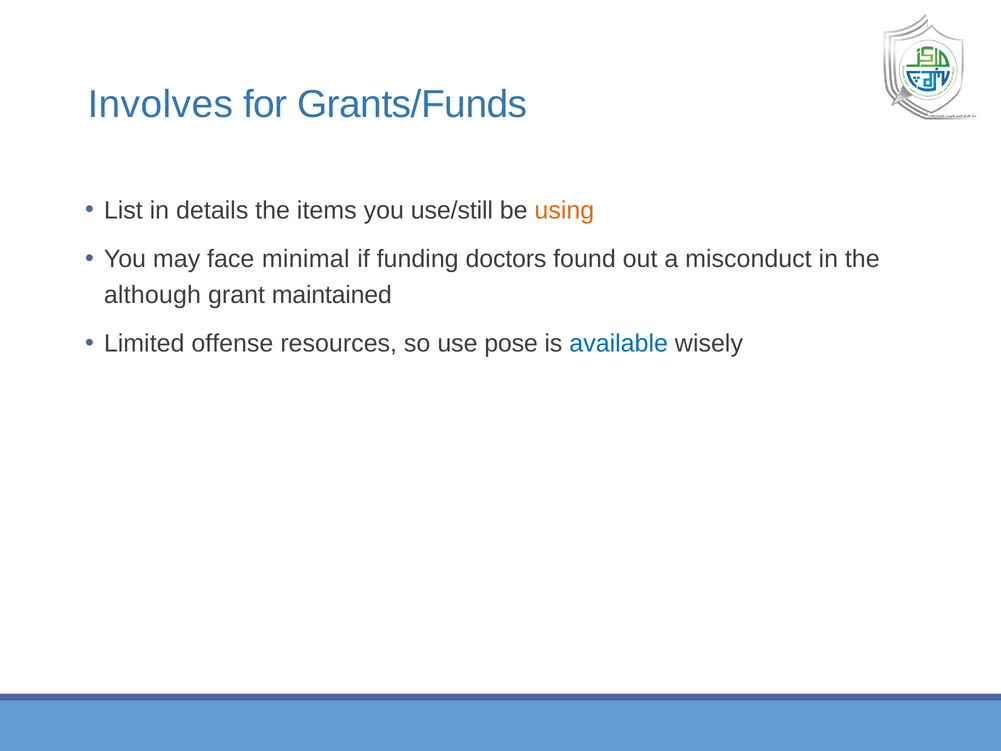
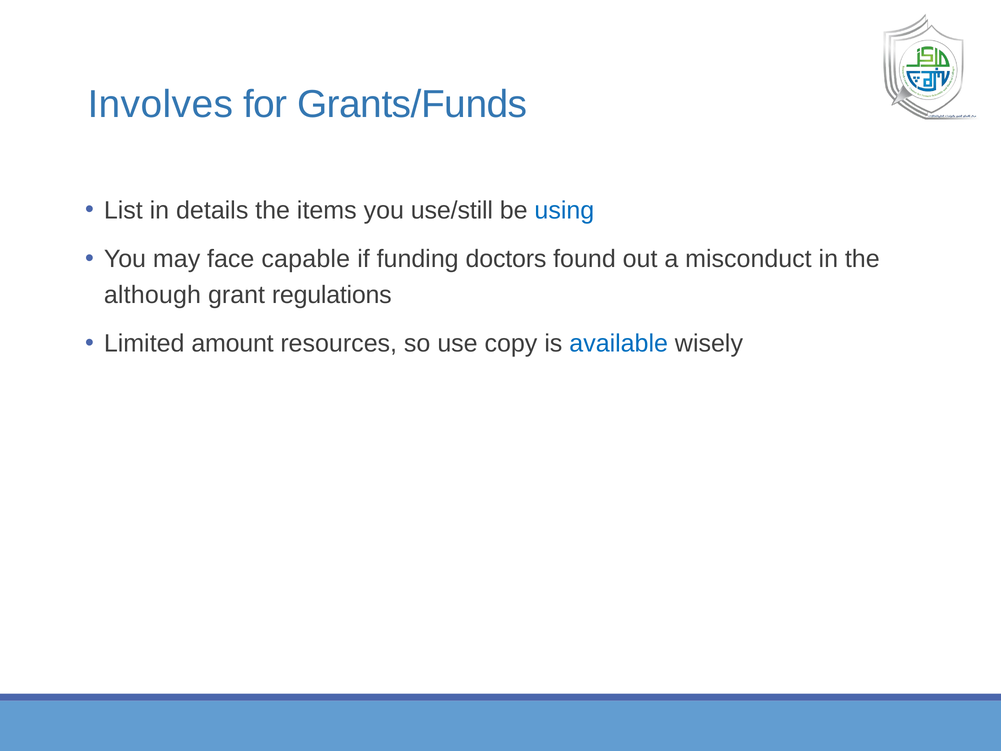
using colour: orange -> blue (564, 210)
minimal: minimal -> capable (306, 259)
maintained: maintained -> regulations (332, 295)
offense: offense -> amount (233, 344)
pose: pose -> copy (511, 344)
